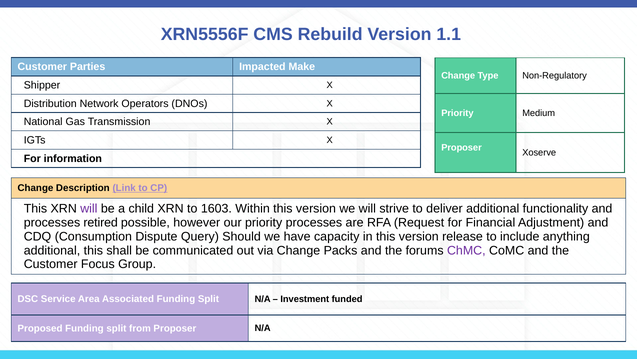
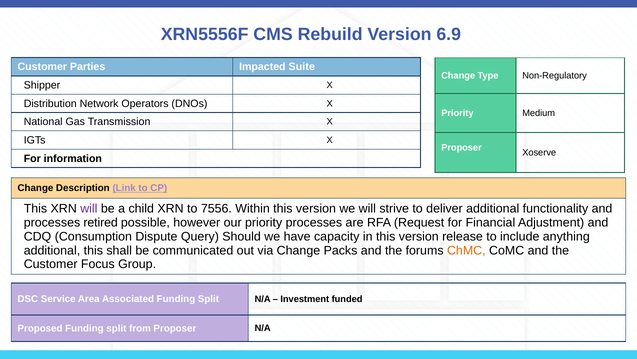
1.1: 1.1 -> 6.9 (449, 34)
Make: Make -> Suite (302, 67)
1603: 1603 -> 7556 (216, 208)
ChMC colour: purple -> orange (466, 250)
